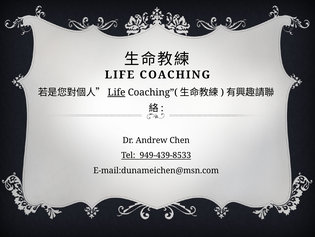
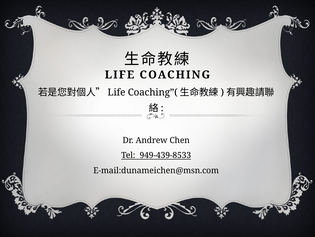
Life underline: present -> none (116, 92)
